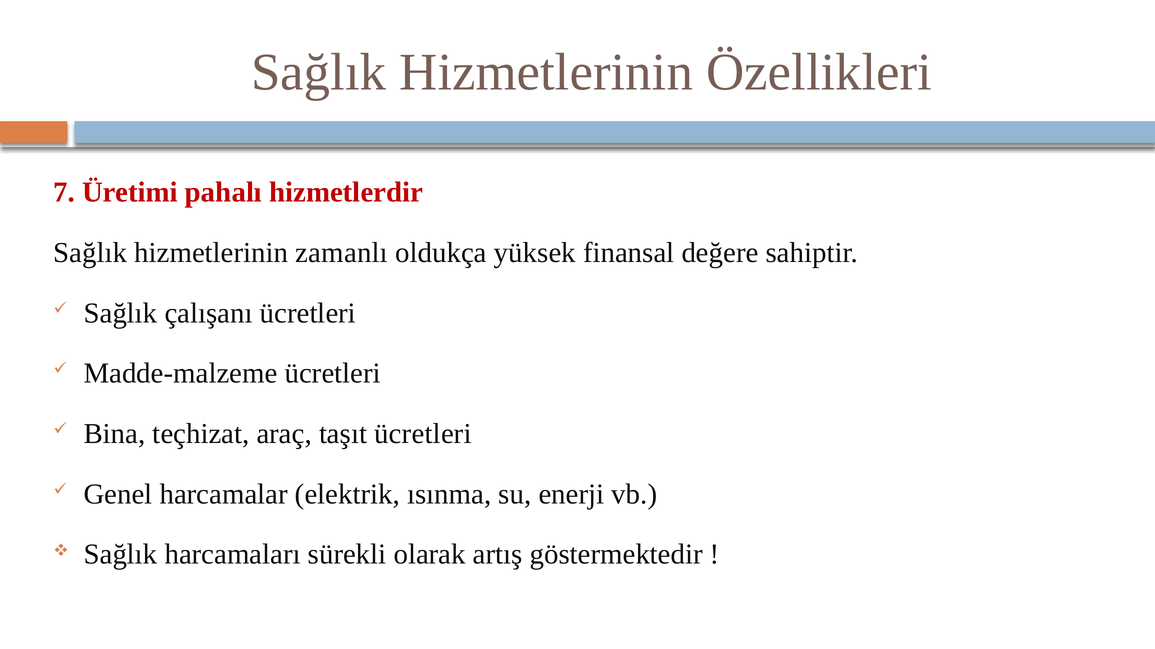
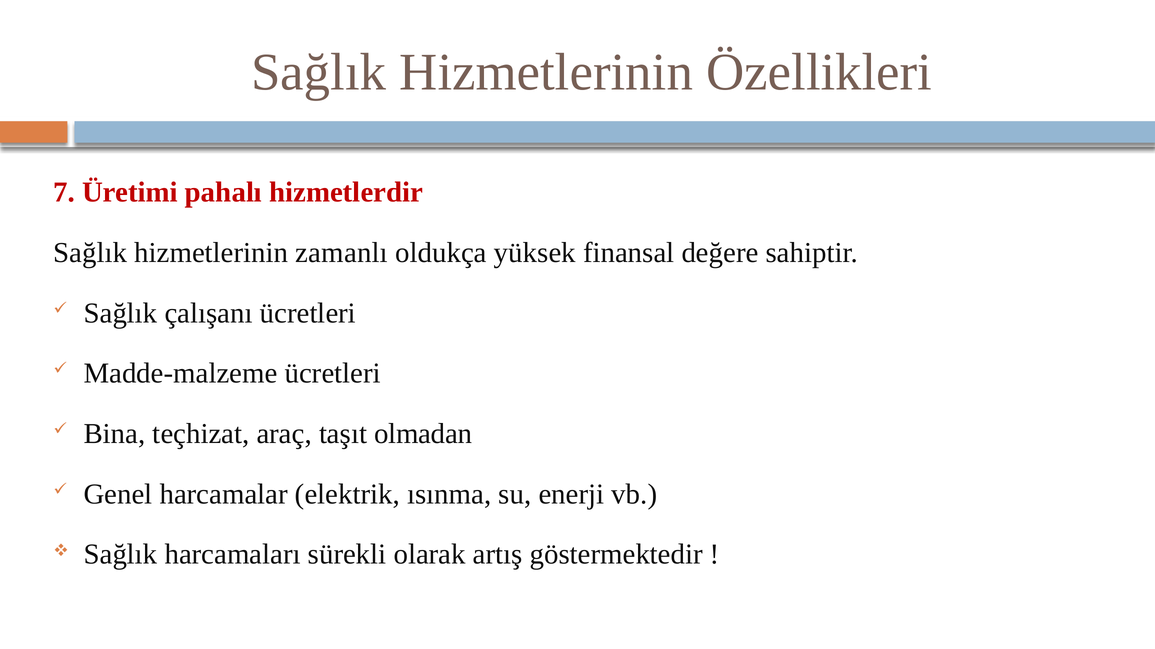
taşıt ücretleri: ücretleri -> olmadan (423, 434)
